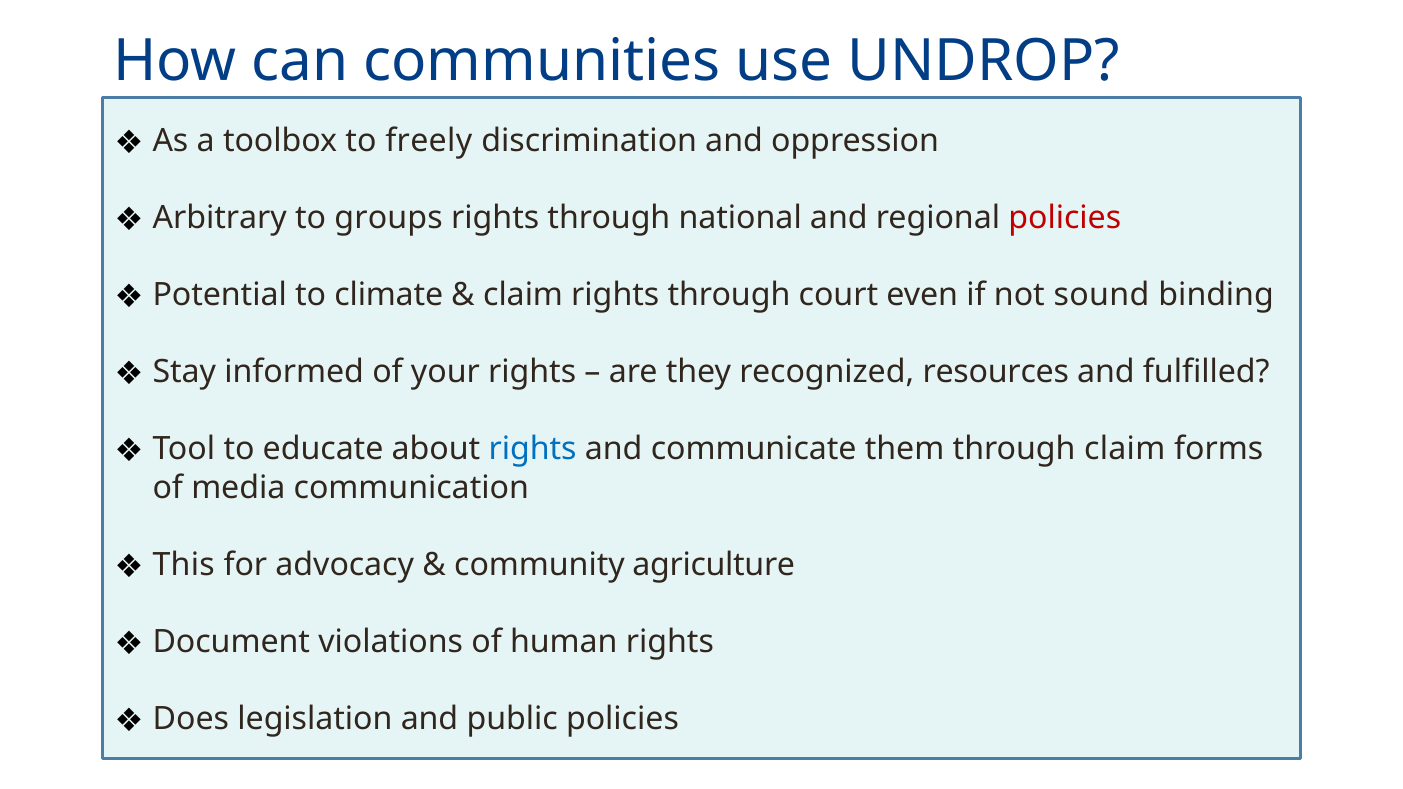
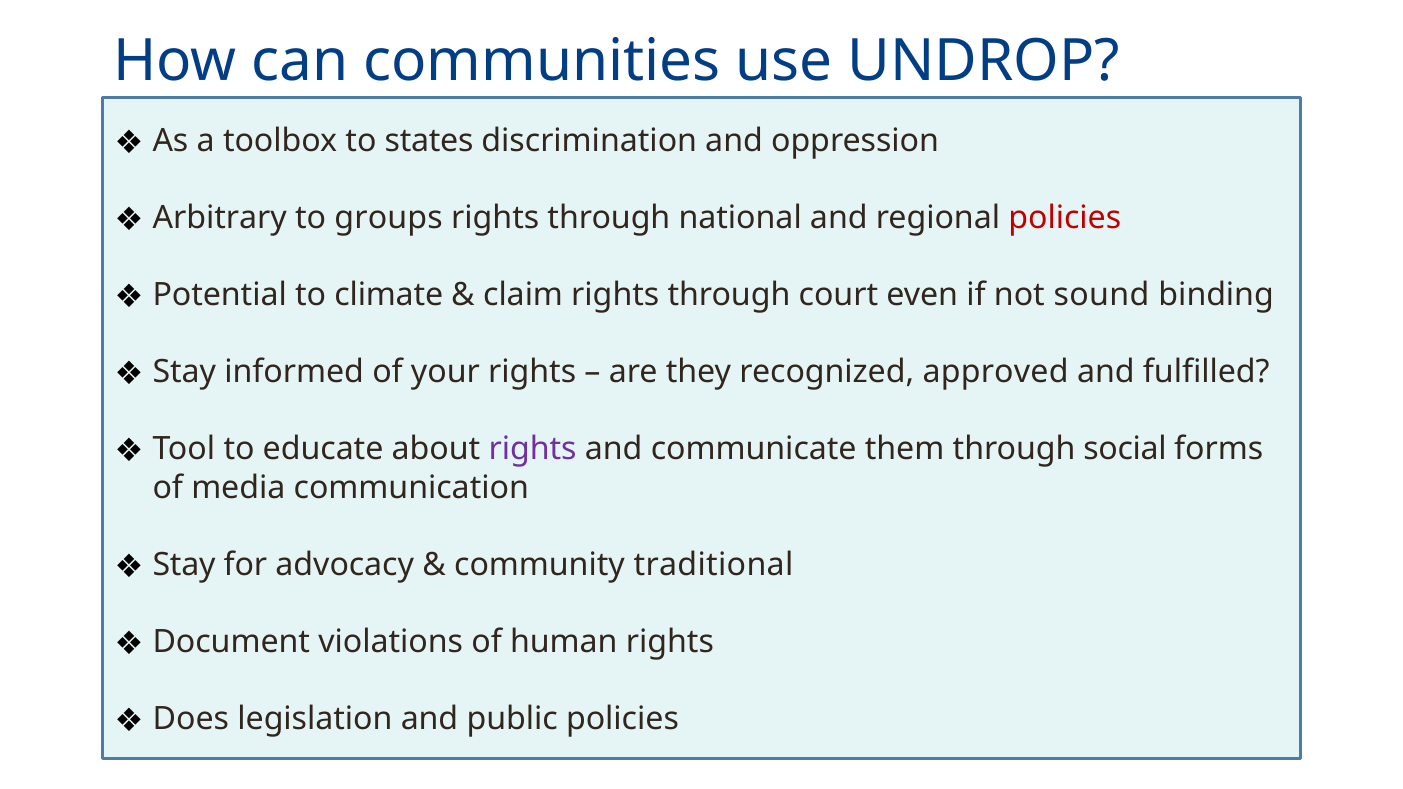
freely: freely -> states (429, 141)
resources: resources -> approved (996, 372)
rights colour: blue -> purple (533, 449)
through claim: claim -> social (1125, 449)
This: This -> Stay (184, 565)
agriculture: agriculture -> traditional (713, 565)
